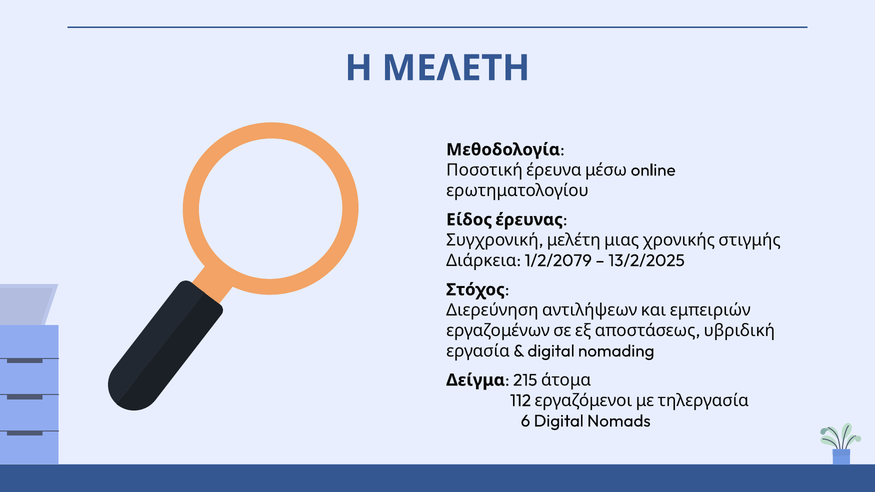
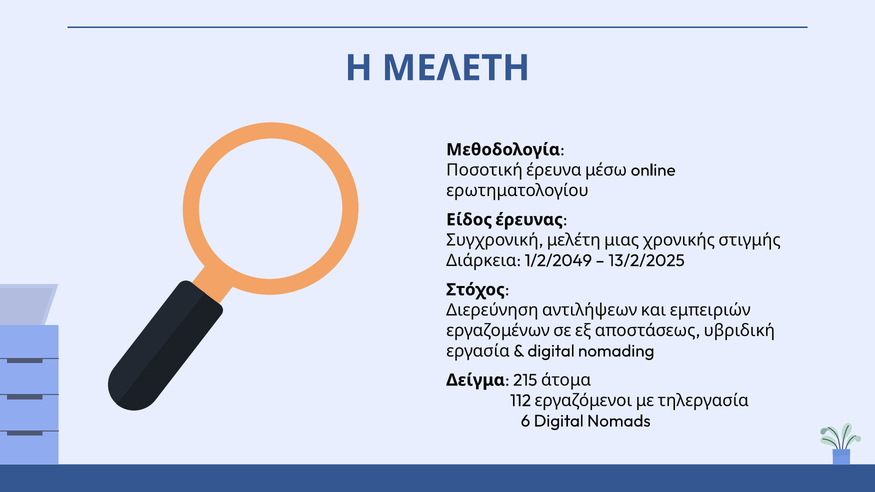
1/2/2079: 1/2/2079 -> 1/2/2049 (558, 261)
